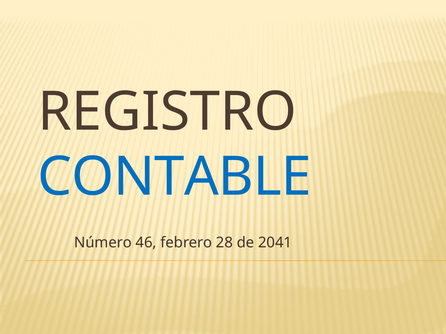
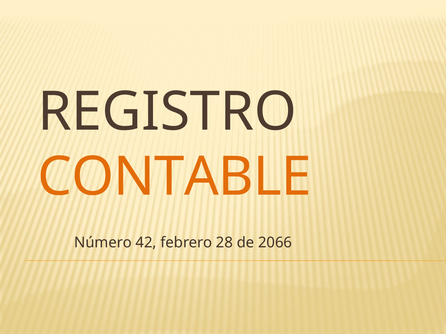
CONTABLE colour: blue -> orange (174, 177)
46: 46 -> 42 (146, 243)
2041: 2041 -> 2066 (275, 243)
